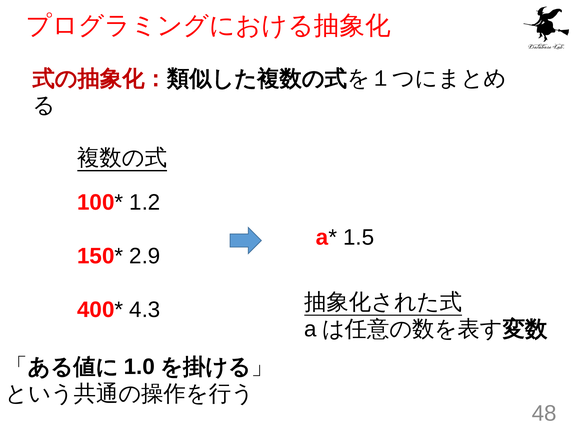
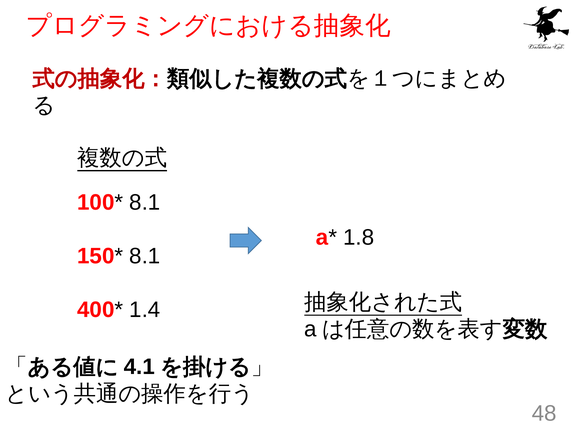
1.2: 1.2 -> 8.1 (145, 202)
1.5: 1.5 -> 1.8 (359, 237)
2.9: 2.9 -> 8.1 (145, 256)
4.3: 4.3 -> 1.4 (145, 309)
1.0: 1.0 -> 4.1 (139, 366)
